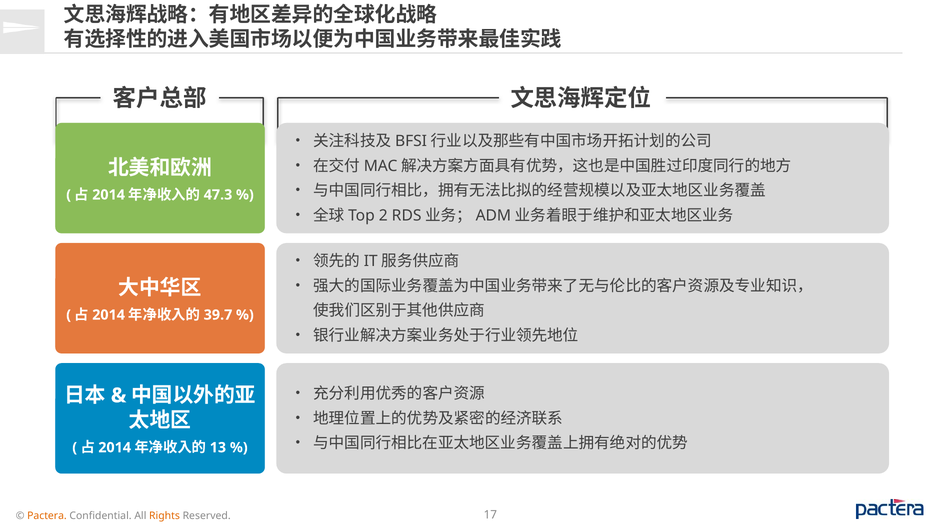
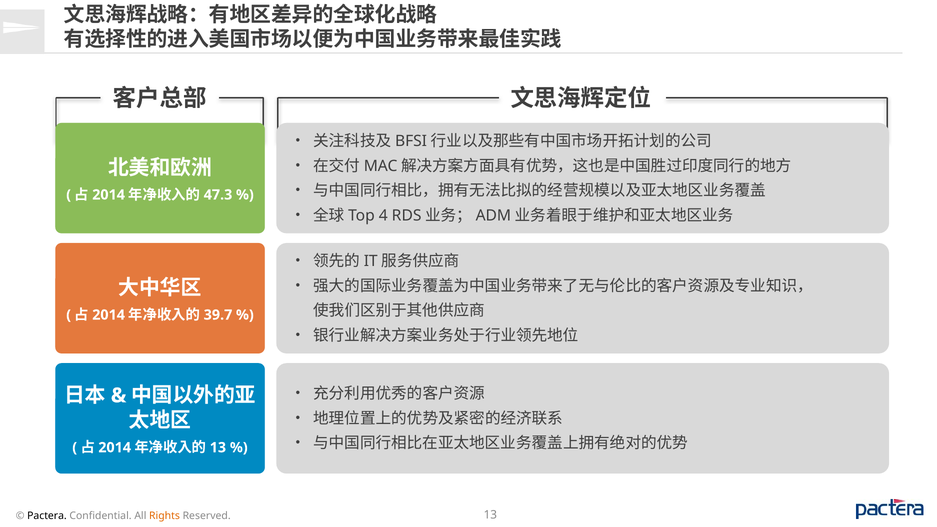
2: 2 -> 4 (383, 215)
Pactera colour: orange -> black (47, 516)
Reserved 17: 17 -> 13 (490, 515)
